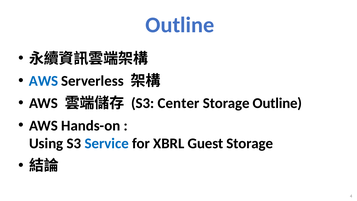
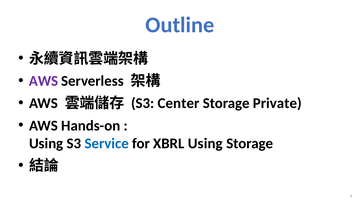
AWS colour: blue -> purple (44, 81)
Storage Outline: Outline -> Private (277, 103)
XBRL Guest: Guest -> Using (205, 143)
